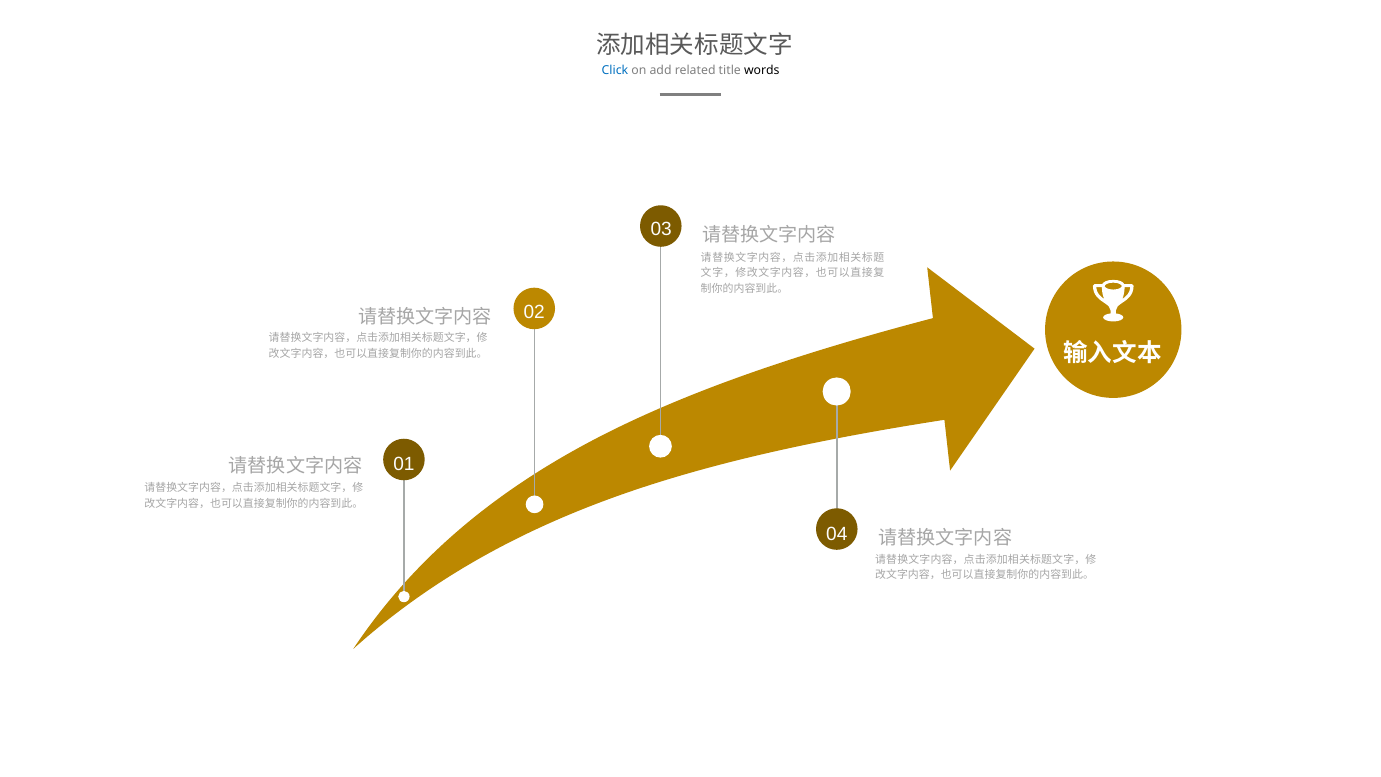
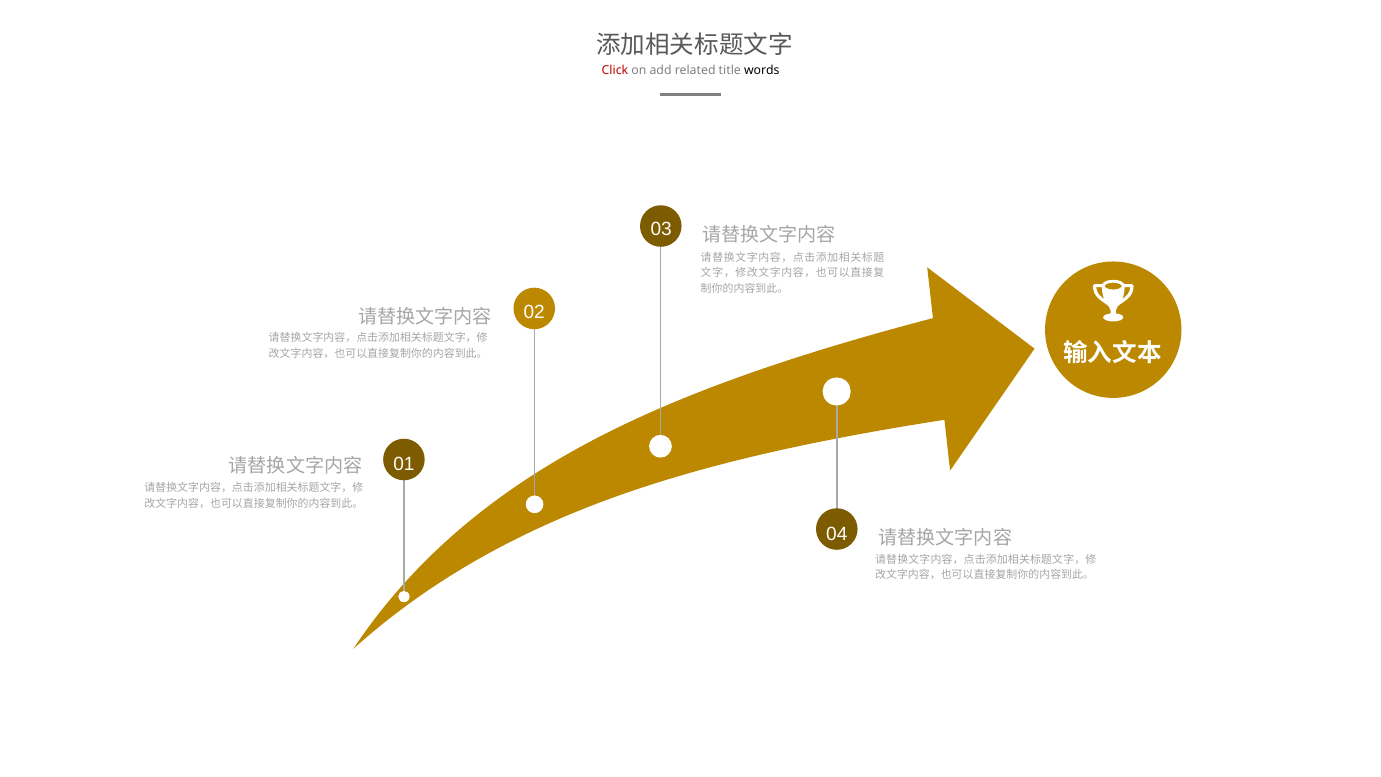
Click colour: blue -> red (615, 71)
